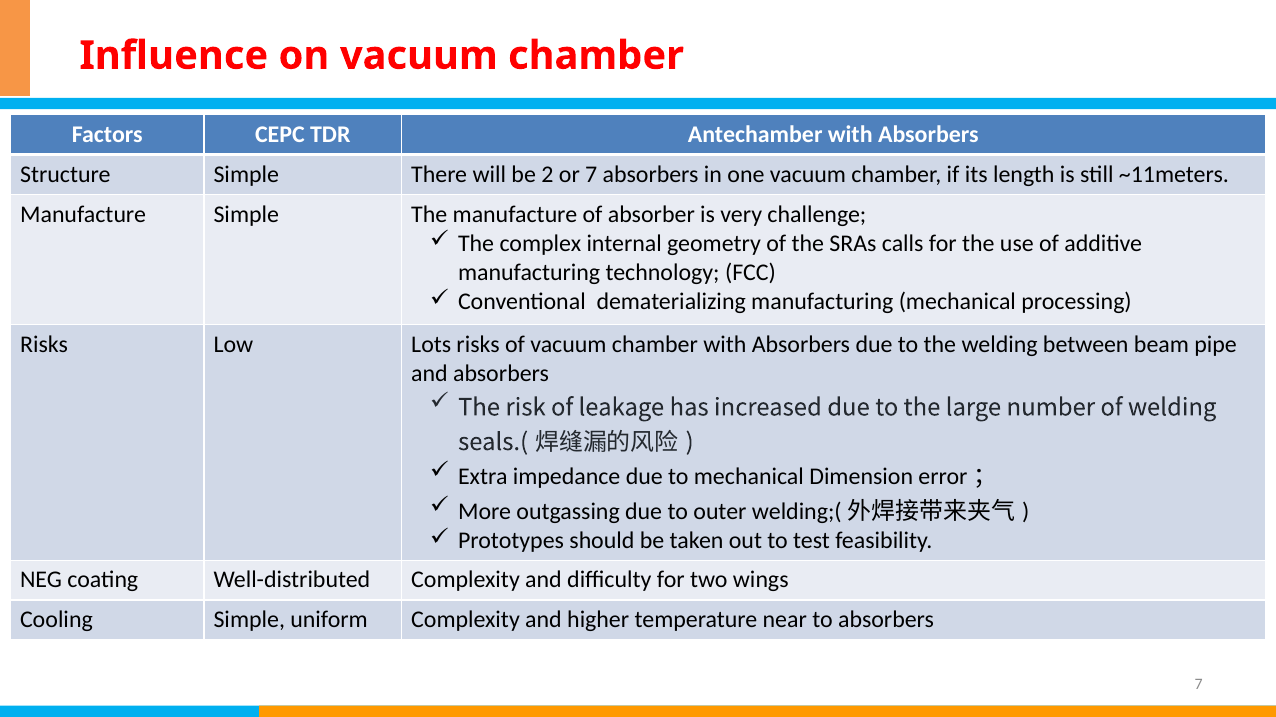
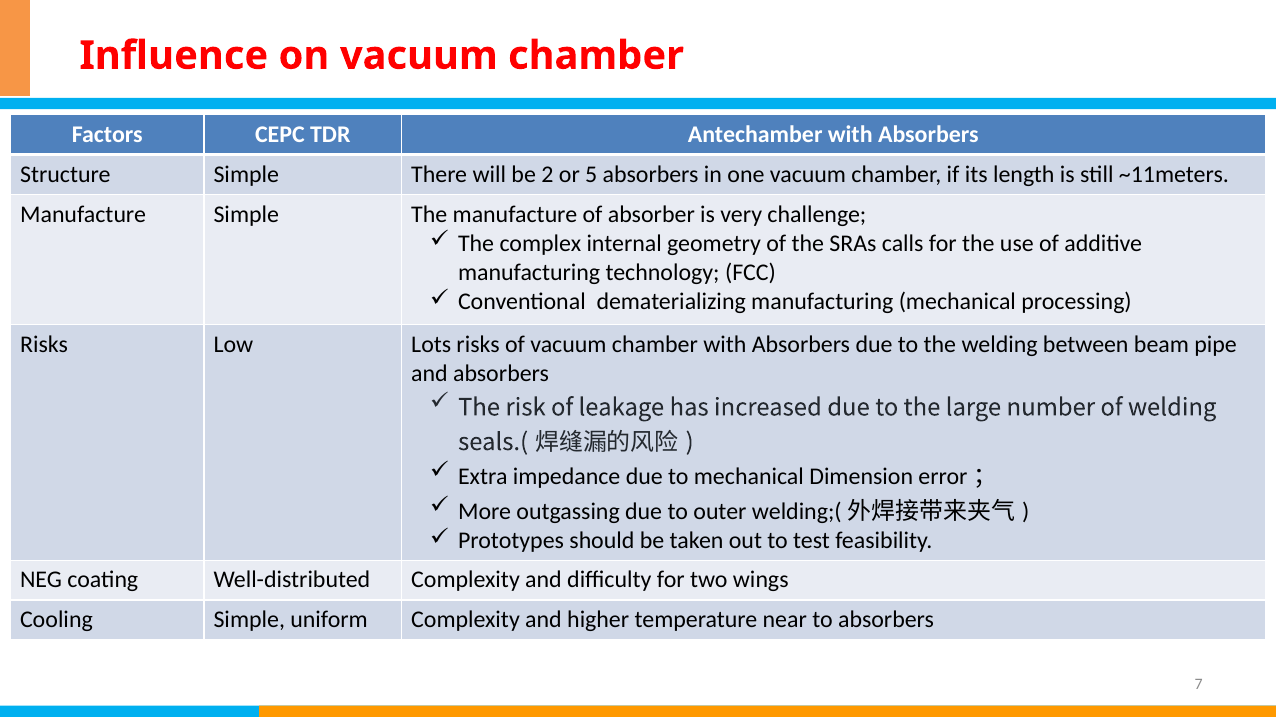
or 7: 7 -> 5 (591, 175)
